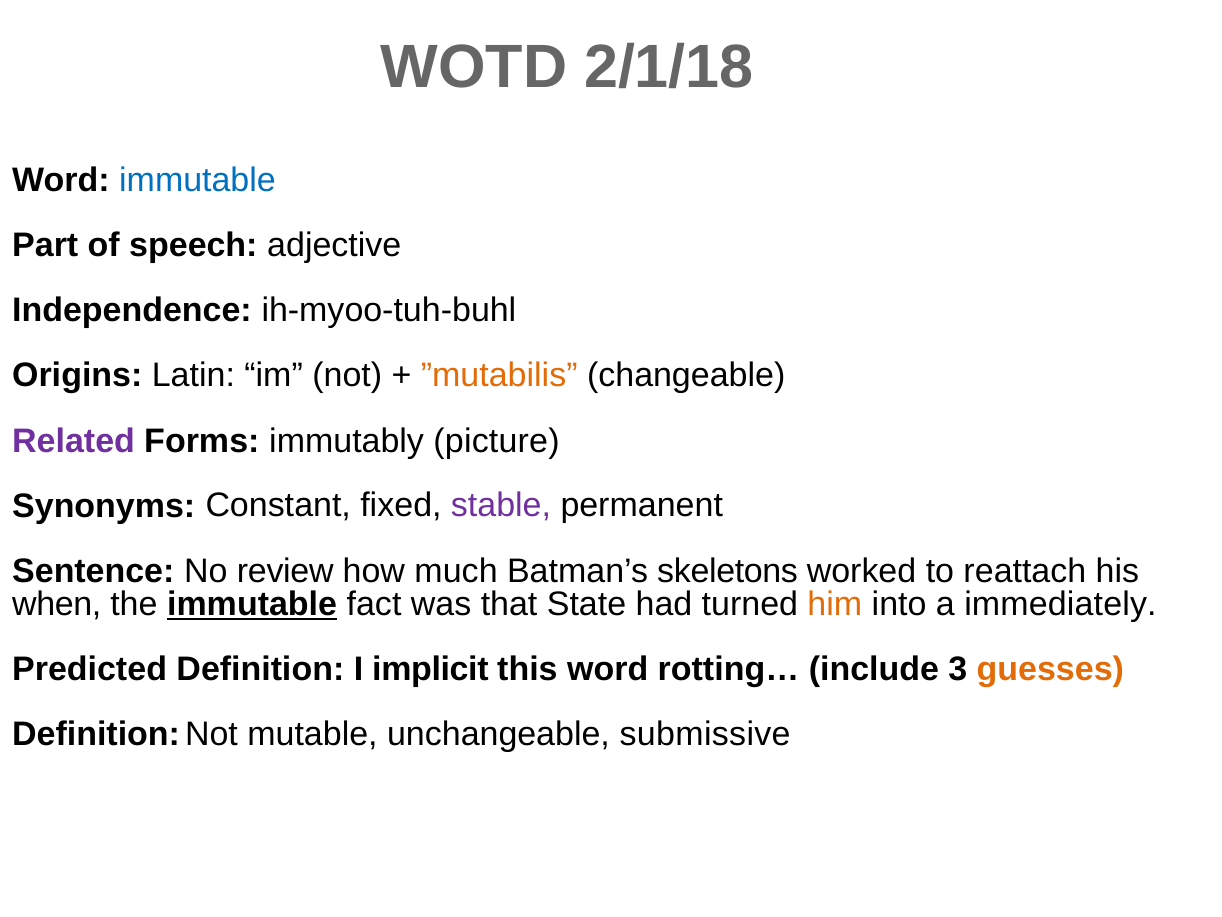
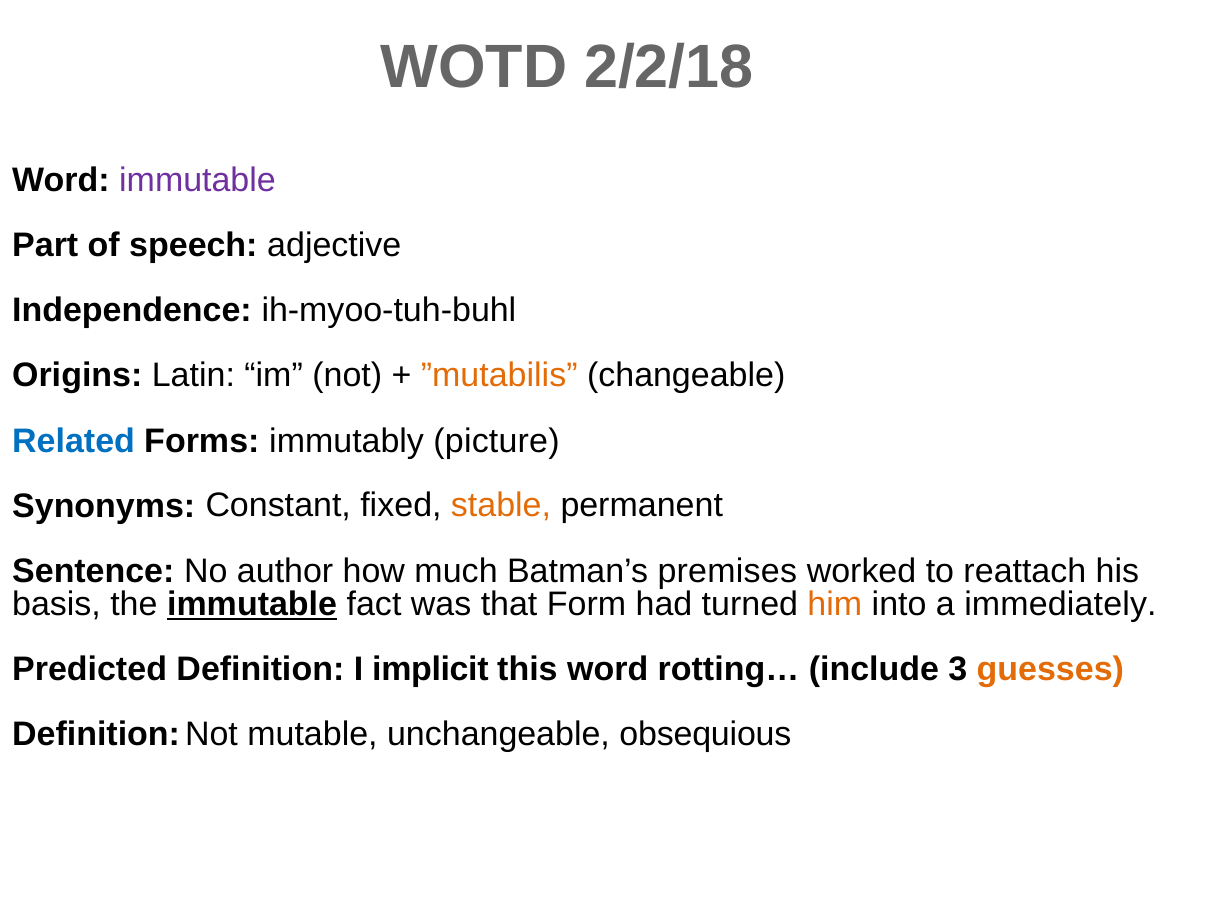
2/1/18: 2/1/18 -> 2/2/18 (669, 67)
immutable colour: blue -> purple (197, 180)
Related colour: purple -> blue (74, 441)
stable colour: purple -> orange (501, 505)
review: review -> author (285, 571)
skeletons: skeletons -> premises (727, 571)
when: when -> basis (57, 604)
State: State -> Form (587, 604)
submissive: submissive -> obsequious (705, 734)
